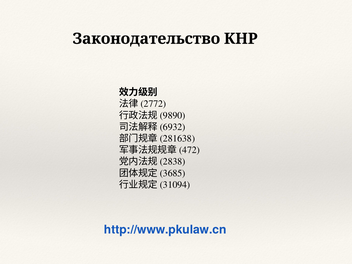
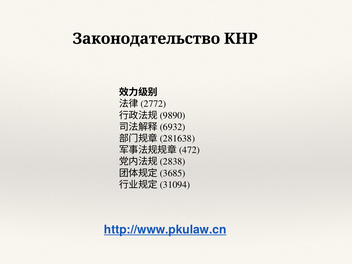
http://www.pkulaw.cn underline: none -> present (165, 230)
